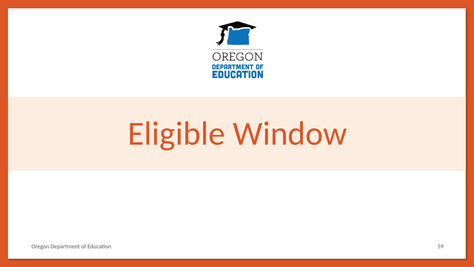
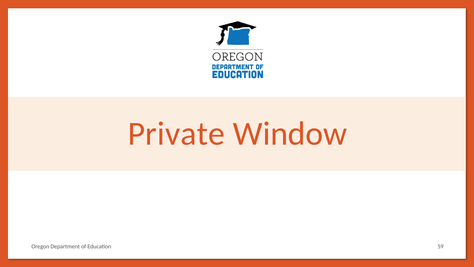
Eligible: Eligible -> Private (176, 133)
